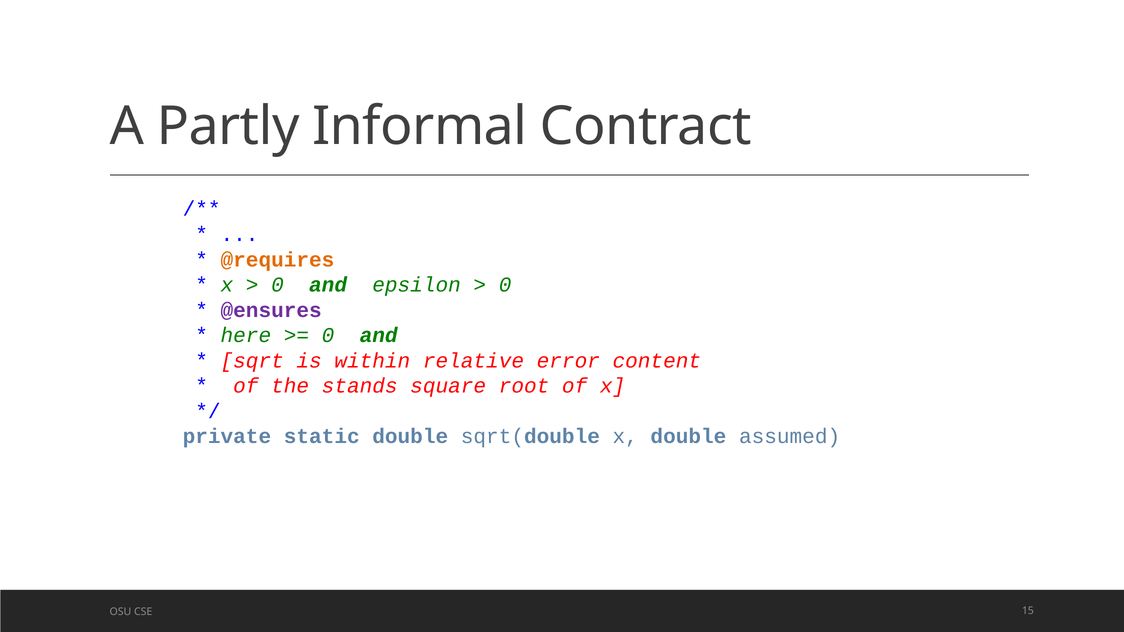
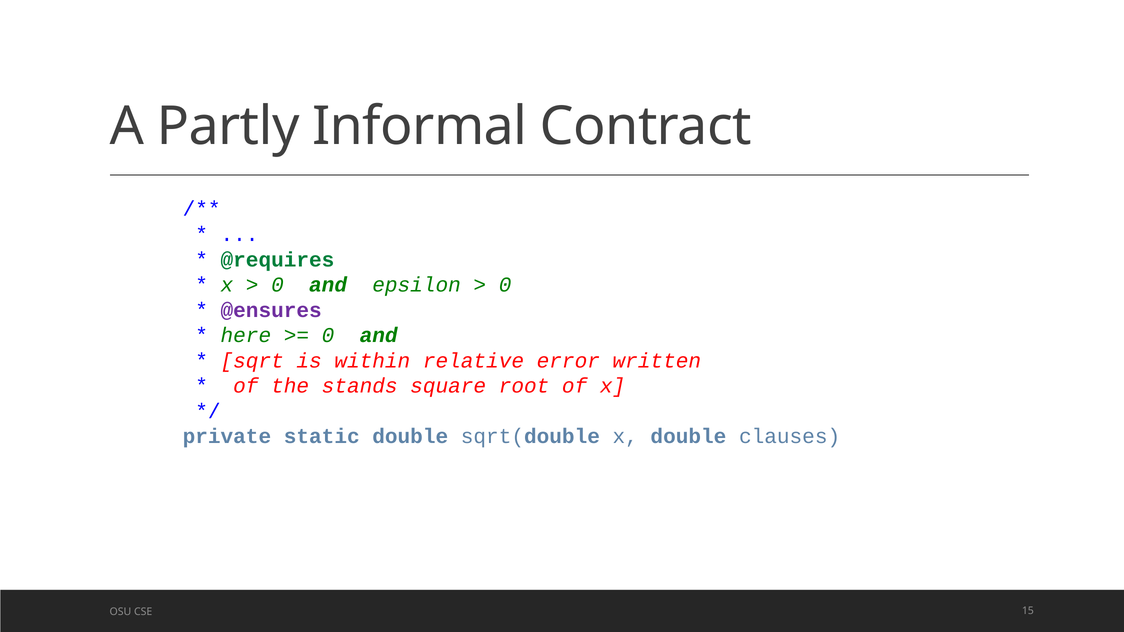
@requires colour: orange -> green (277, 260)
content: content -> written (657, 361)
assumed: assumed -> clauses (790, 437)
